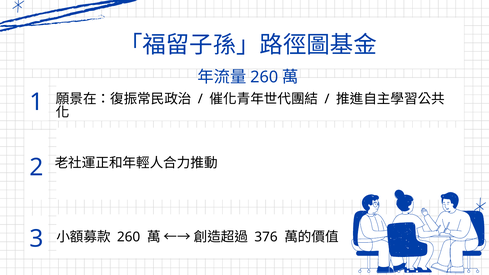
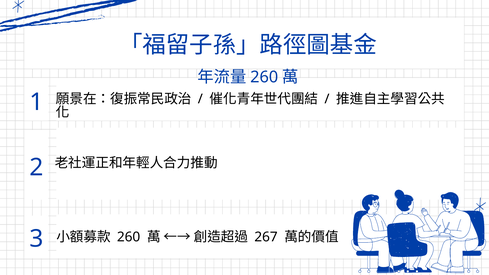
376: 376 -> 267 (266, 237)
